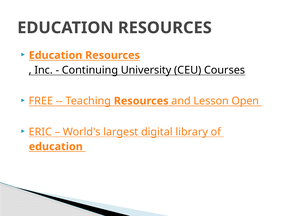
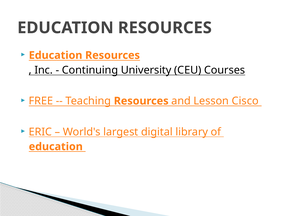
Open: Open -> Cisco (245, 101)
